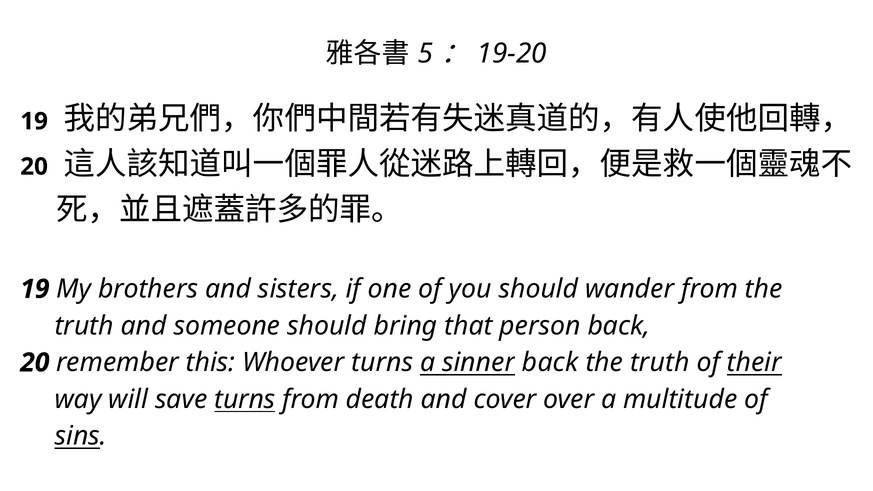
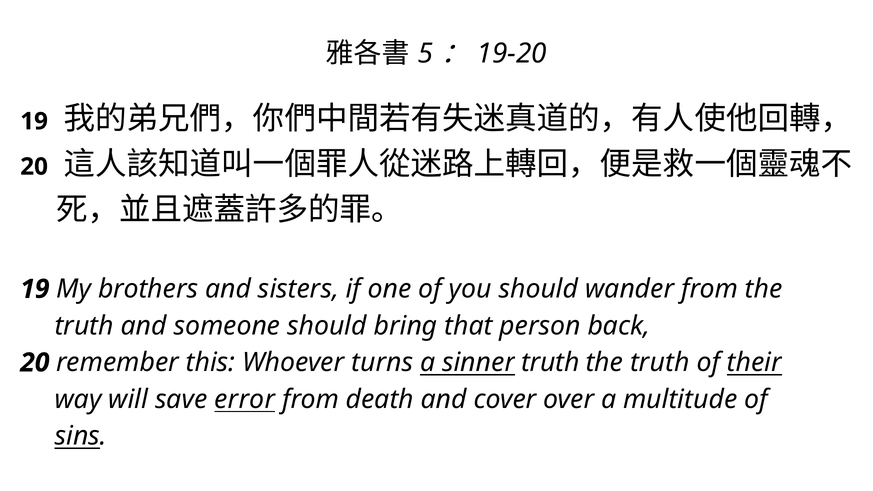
sinner back: back -> truth (550, 363)
save turns: turns -> error (245, 399)
